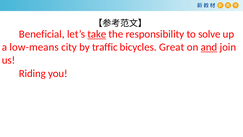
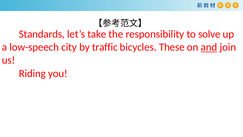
Beneficial: Beneficial -> Standards (42, 34)
take underline: present -> none (97, 34)
low-means: low-means -> low-speech (34, 47)
Great: Great -> These (172, 47)
